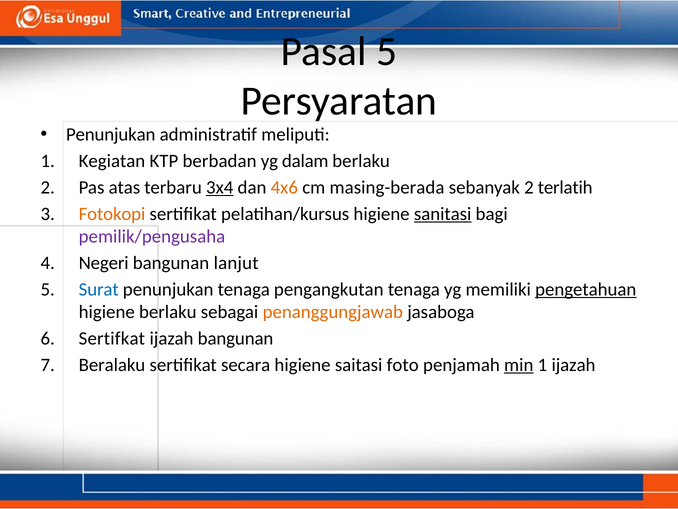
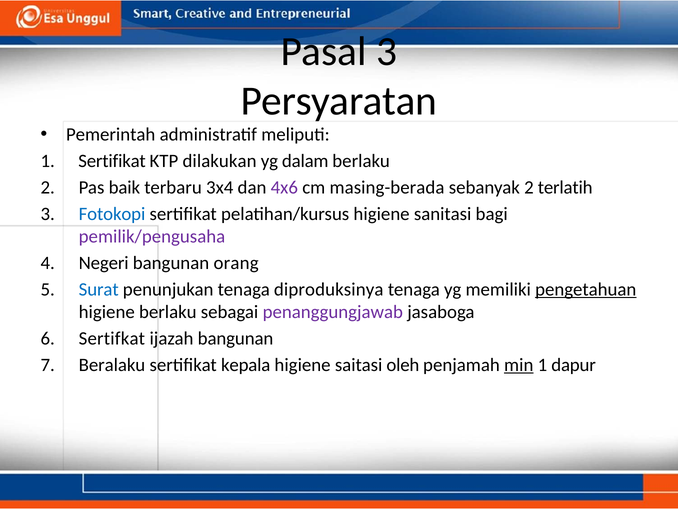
Pasal 5: 5 -> 3 (386, 51)
Penunjukan: Penunjukan -> Pemerintah (111, 135)
1 Kegiatan: Kegiatan -> Sertifikat (112, 161)
berbadan: berbadan -> dilakukan (220, 161)
atas: atas -> baik (124, 187)
3x4 underline: present -> none (220, 187)
4x6 colour: orange -> purple (284, 187)
Fotokopi colour: orange -> blue (112, 214)
sanitasi underline: present -> none (443, 214)
lanjut: lanjut -> orang (236, 263)
pengangkutan: pengangkutan -> diproduksinya (329, 289)
penanggungjawab colour: orange -> purple (333, 312)
secara: secara -> kepala (246, 364)
foto: foto -> oleh (403, 364)
1 ijazah: ijazah -> dapur (574, 364)
